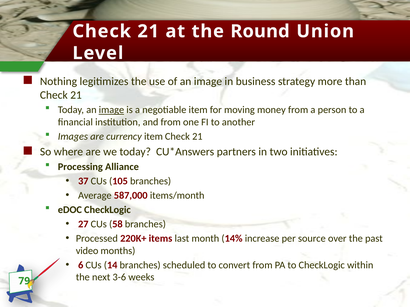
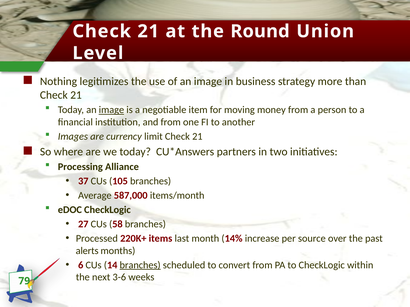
currency item: item -> limit (153, 137)
video: video -> alerts (87, 251)
branches underline: none -> present (140, 265)
